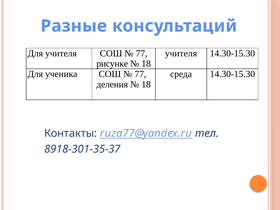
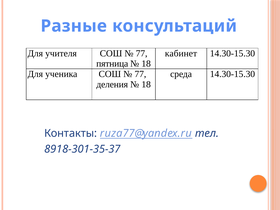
учителя: учителя -> кабинет (181, 53)
рисунке: рисунке -> пятница (112, 64)
